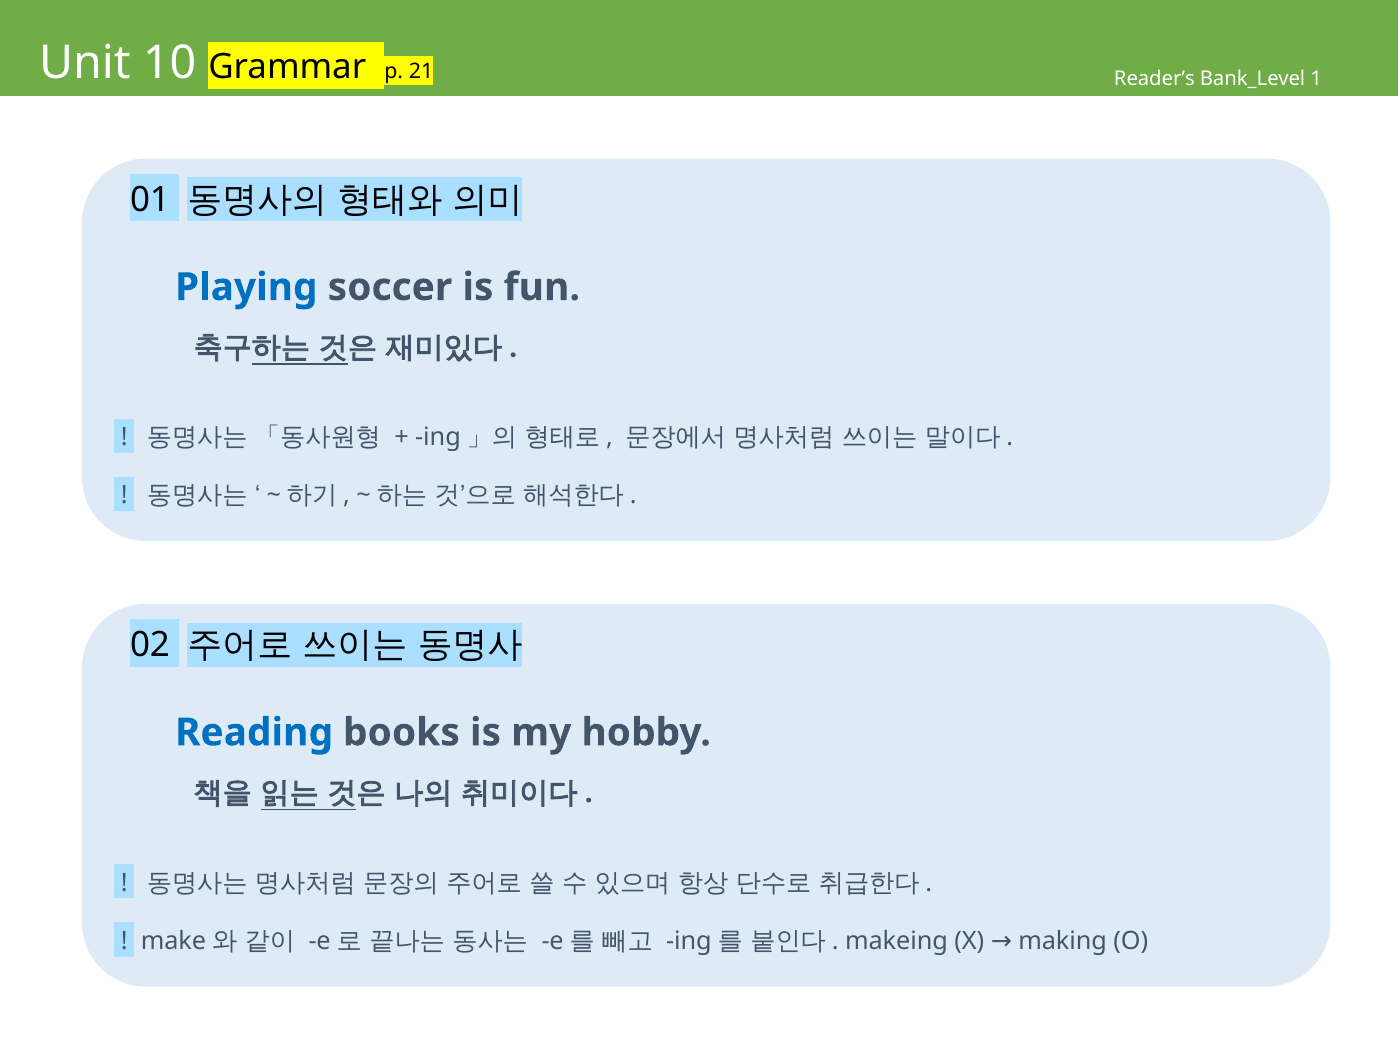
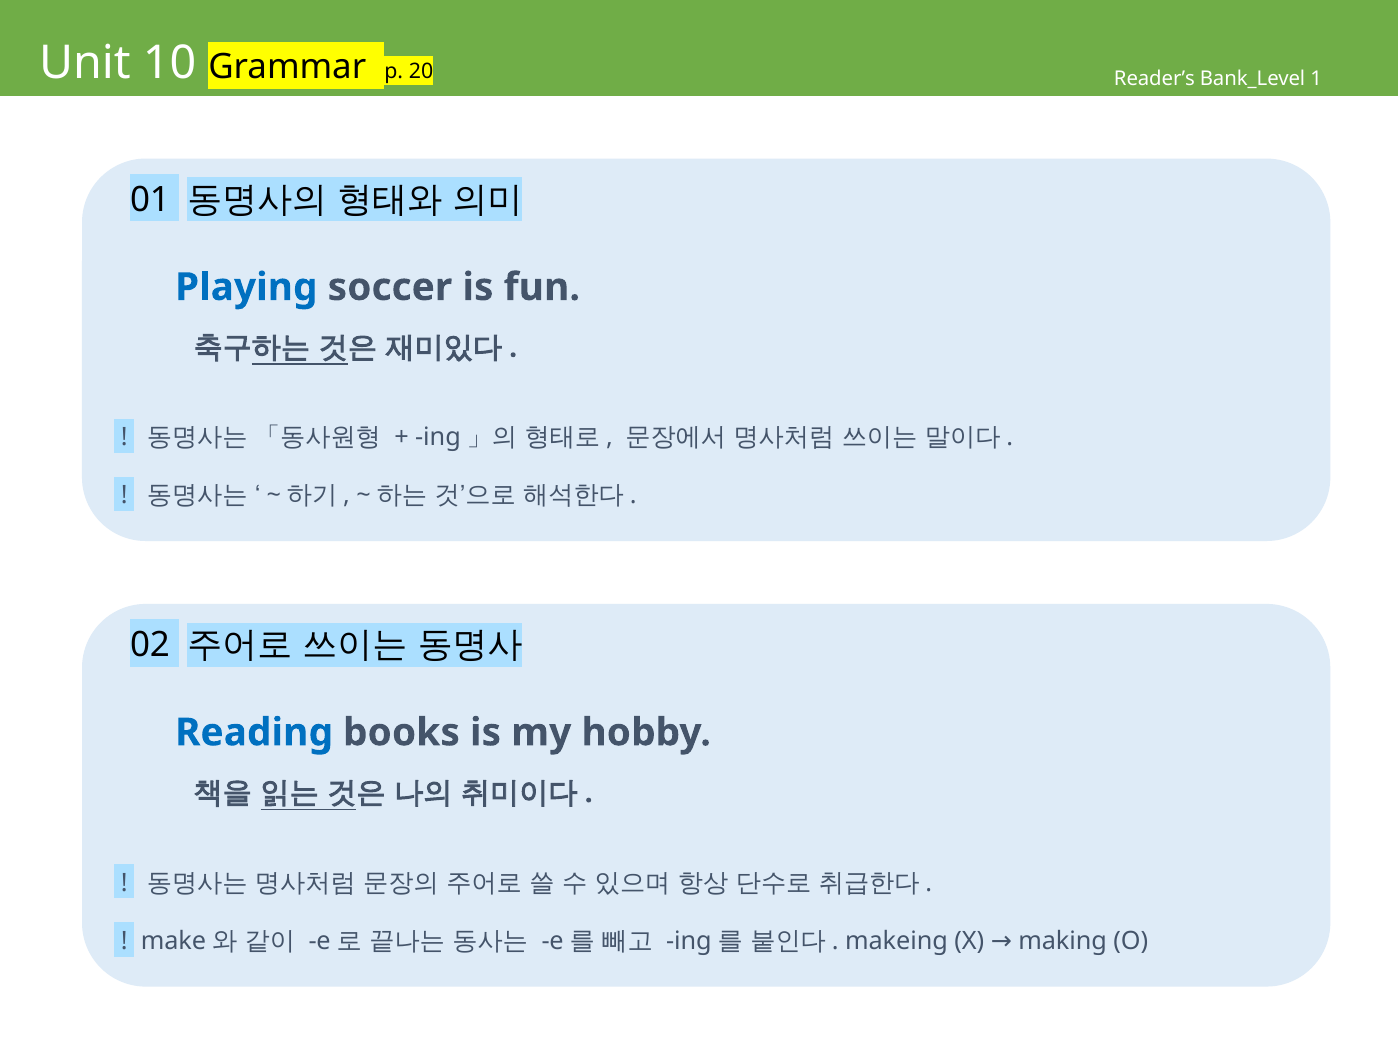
21: 21 -> 20 (421, 72)
